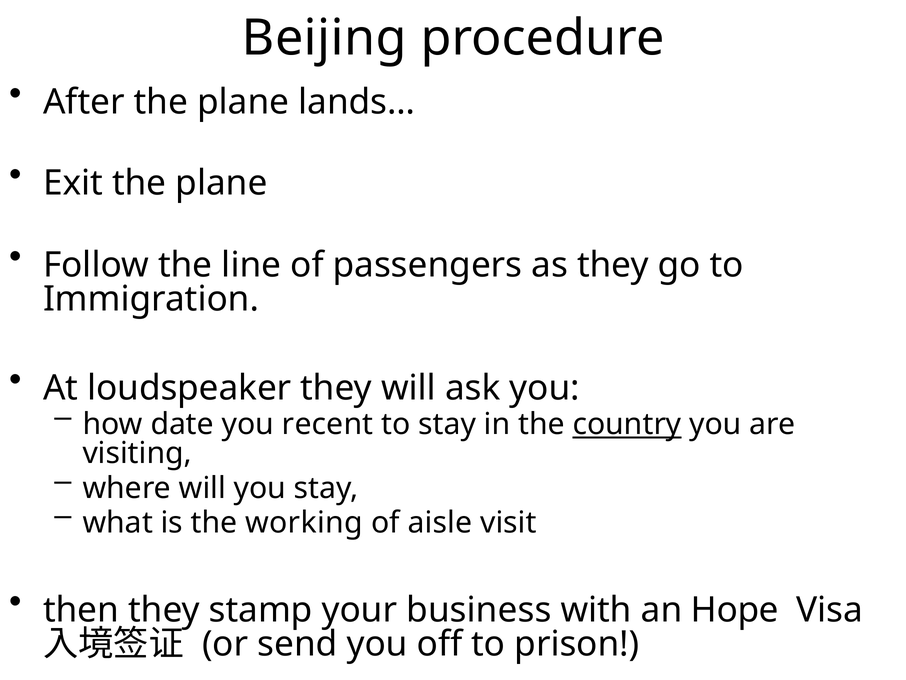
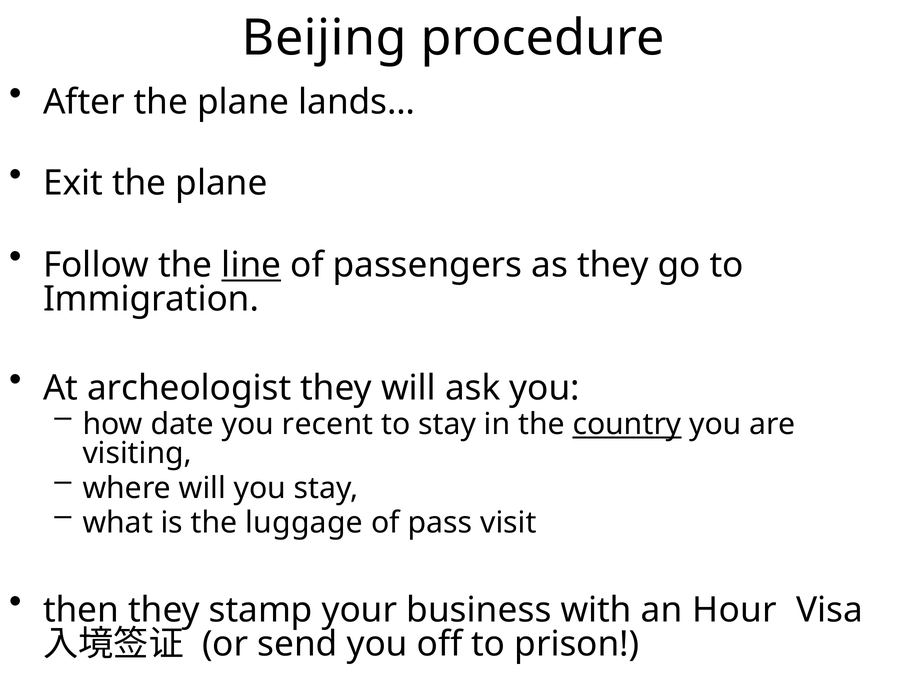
line underline: none -> present (251, 265)
loudspeaker: loudspeaker -> archeologist (189, 388)
working: working -> luggage (304, 522)
aisle: aisle -> pass (440, 522)
Hope: Hope -> Hour (735, 610)
